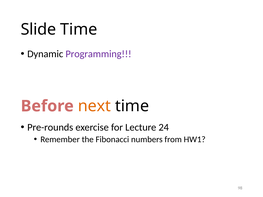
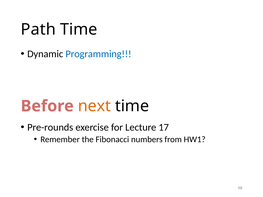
Slide: Slide -> Path (38, 29)
Programming colour: purple -> blue (98, 54)
24: 24 -> 17 (164, 128)
